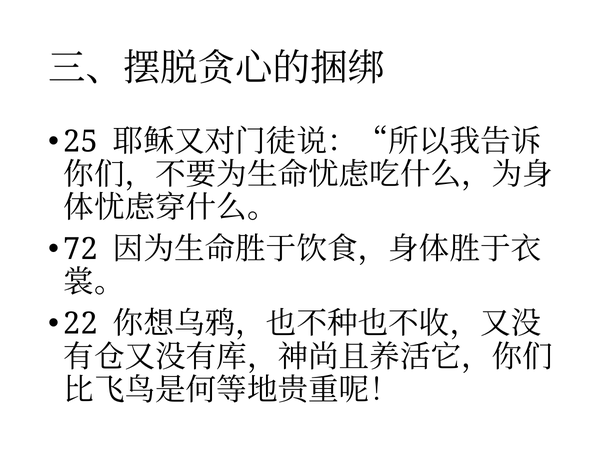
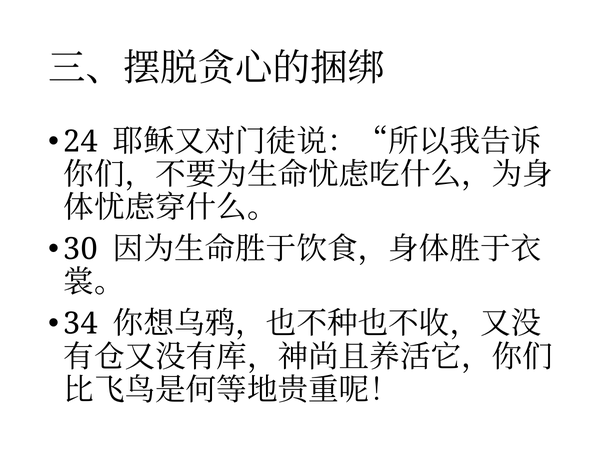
25: 25 -> 24 (81, 142)
72: 72 -> 30 (81, 249)
22: 22 -> 34 (81, 324)
